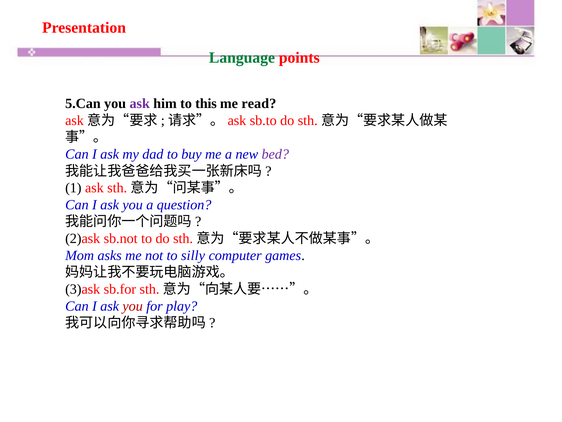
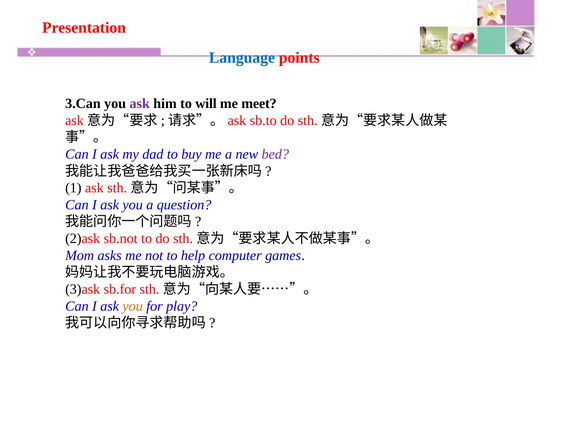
Language colour: green -> blue (242, 58)
5.Can: 5.Can -> 3.Can (83, 103)
this: this -> will (206, 103)
read: read -> meet (259, 103)
silly: silly -> help (193, 255)
you colour: red -> orange (133, 306)
